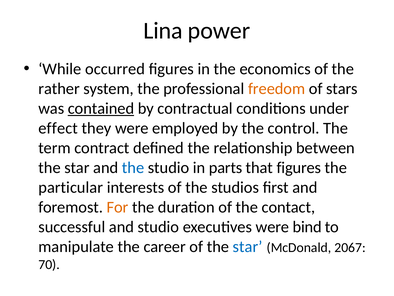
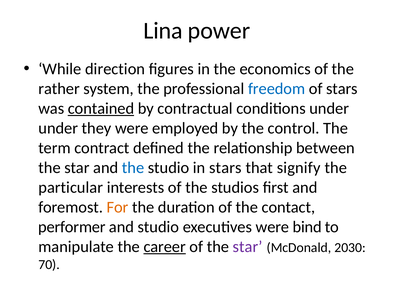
occurred: occurred -> direction (115, 69)
freedom colour: orange -> blue (277, 89)
effect: effect -> under (58, 128)
in parts: parts -> stars (225, 167)
that figures: figures -> signify (299, 167)
successful: successful -> performer (72, 227)
career underline: none -> present (165, 246)
star colour: blue -> purple (248, 246)
2067: 2067 -> 2030 (350, 247)
